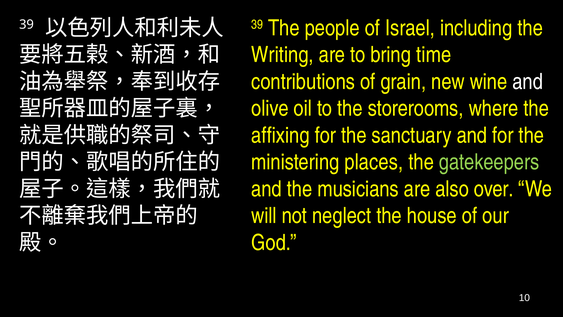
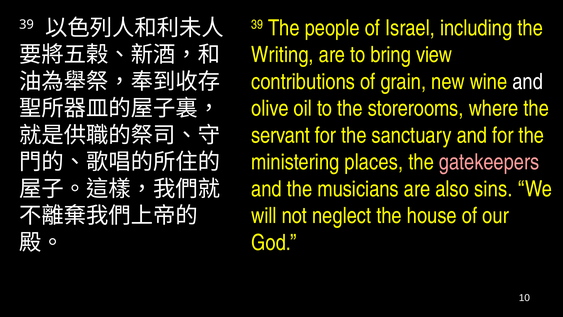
time: time -> view (434, 55)
affixing: affixing -> servant (281, 135)
gatekeepers colour: light green -> pink (489, 162)
over: over -> sins (493, 189)
